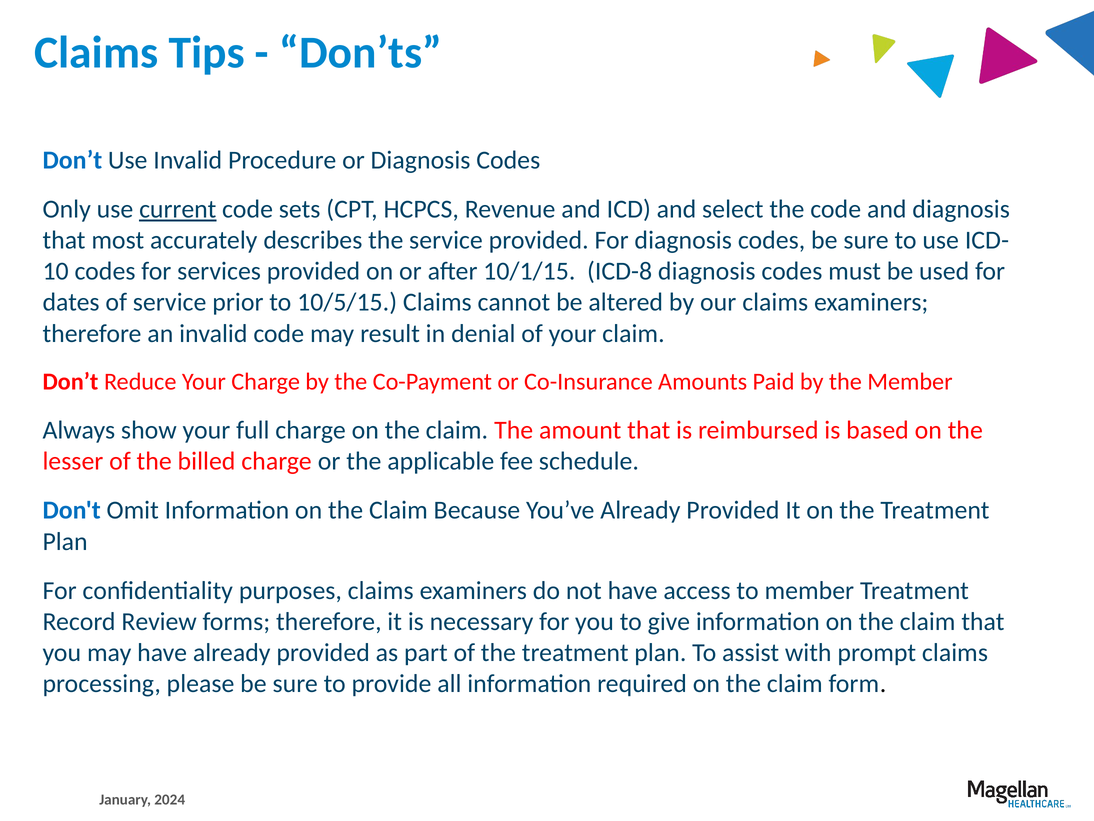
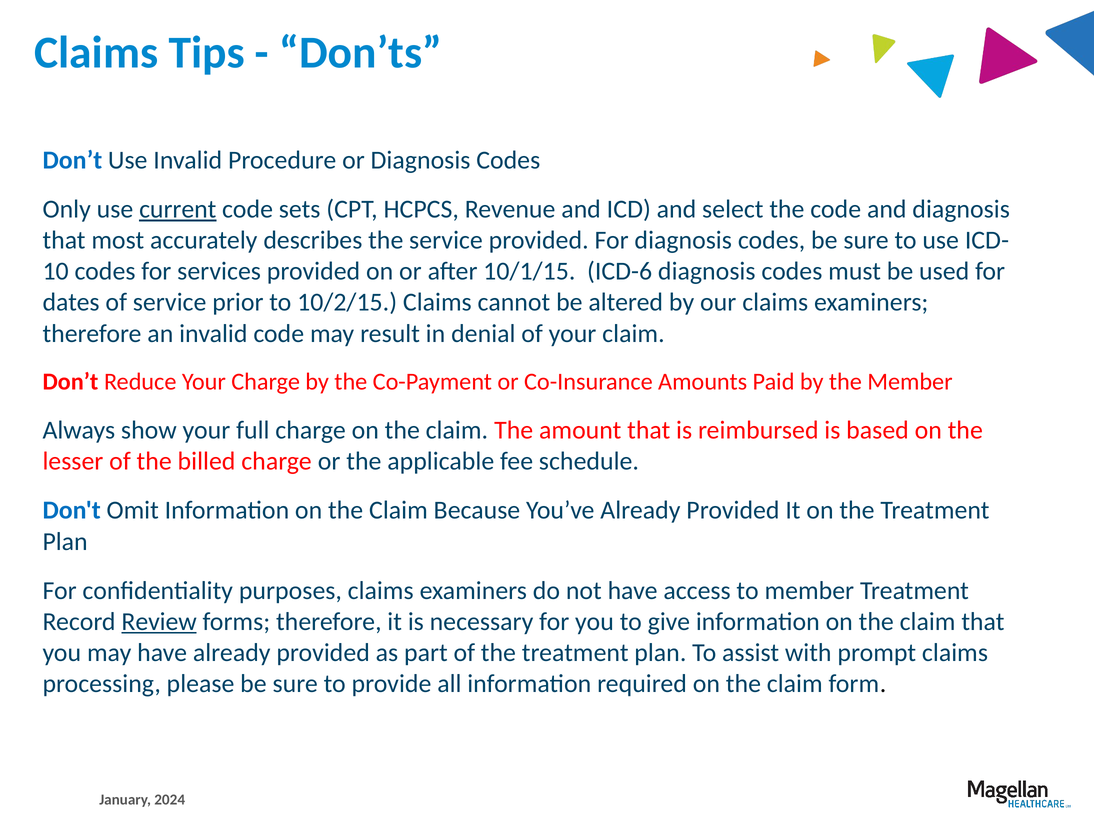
ICD-8: ICD-8 -> ICD-6 (620, 271)
10/5/15: 10/5/15 -> 10/2/15 (347, 302)
Review underline: none -> present (159, 621)
